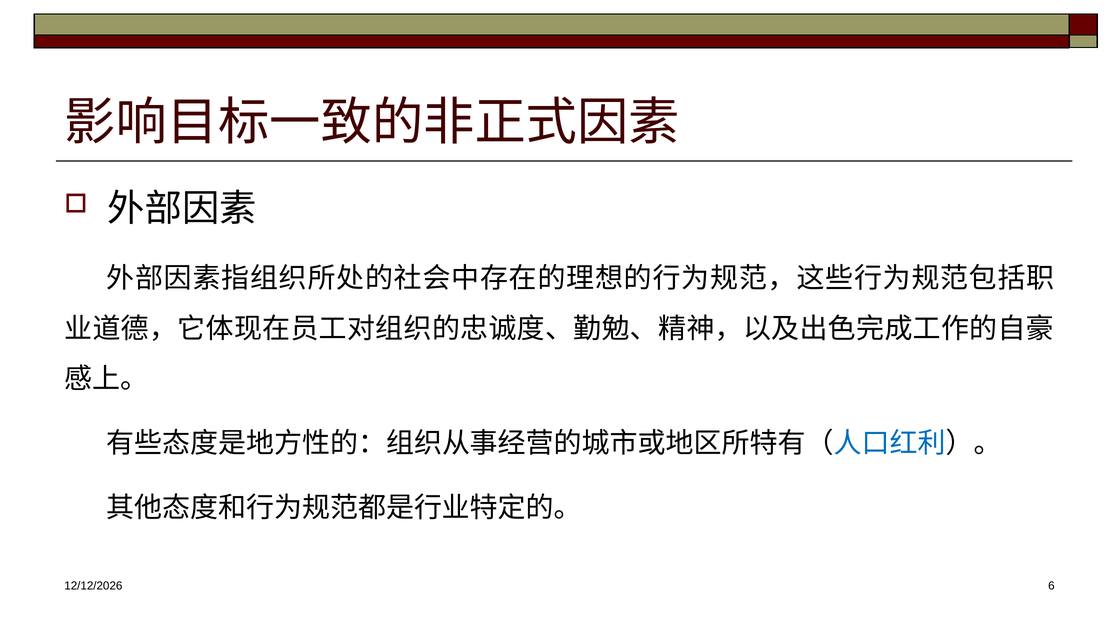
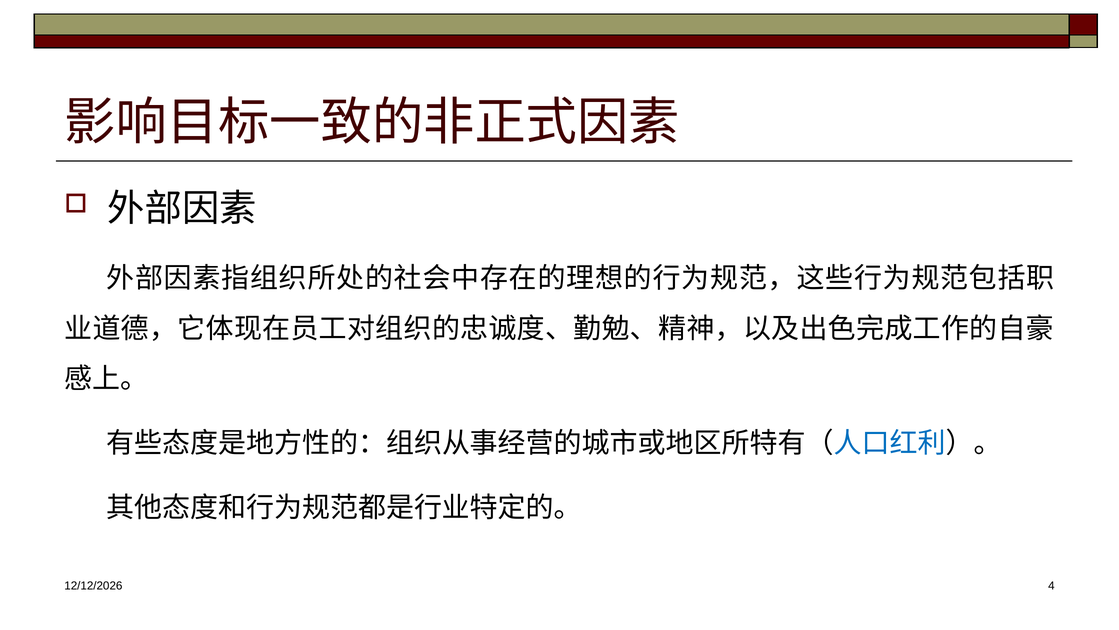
6: 6 -> 4 (1051, 586)
